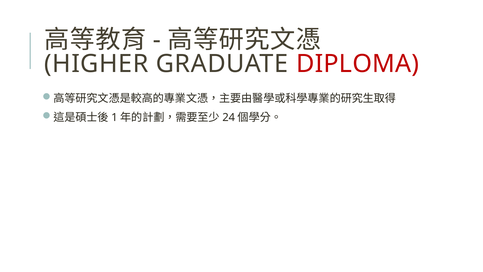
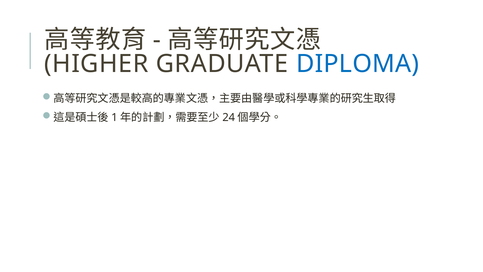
DIPLOMA colour: red -> blue (358, 64)
